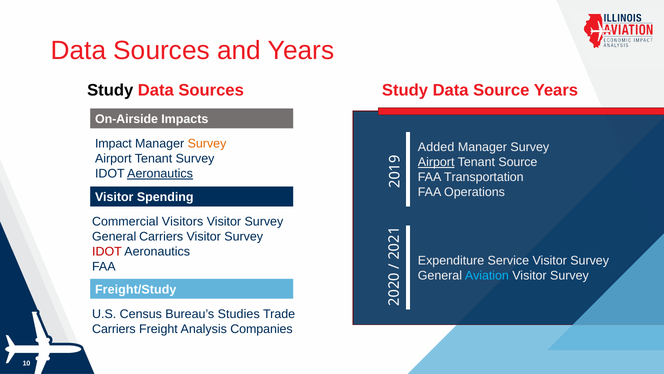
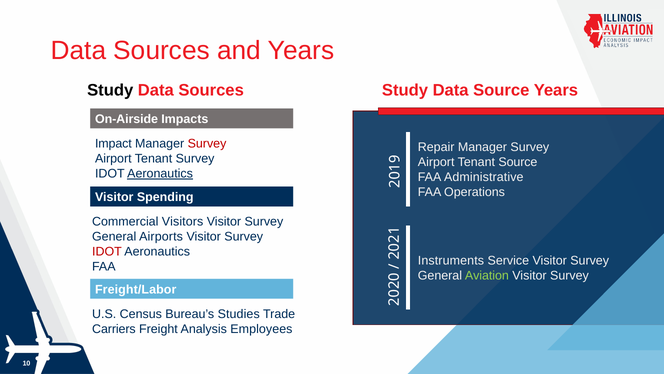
Survey colour: orange -> red (207, 144)
Added: Added -> Repair (436, 147)
Airport underline: present -> none (436, 162)
Transportation: Transportation -> Administrative (484, 177)
General Carriers: Carriers -> Airports (161, 236)
Expenditure: Expenditure -> Instruments (451, 260)
Aviation colour: light blue -> light green (487, 275)
Freight/Study: Freight/Study -> Freight/Labor (136, 289)
Companies: Companies -> Employees (261, 329)
